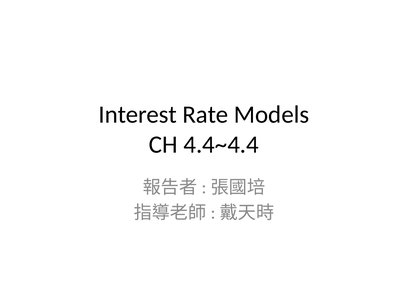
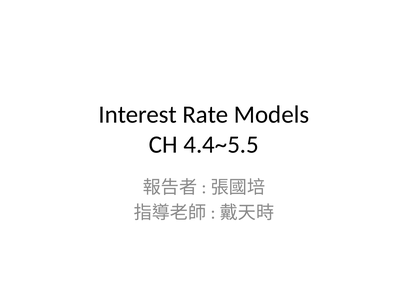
4.4~4.4: 4.4~4.4 -> 4.4~5.5 (221, 145)
